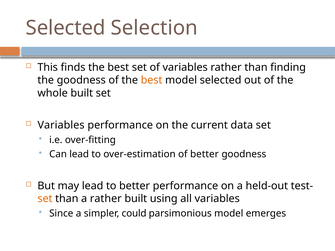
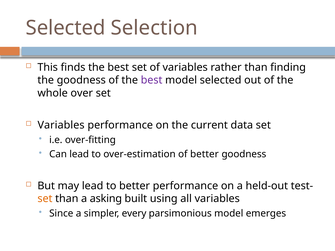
best colour: orange -> purple (152, 80)
whole built: built -> over (82, 93)
a rather: rather -> asking (106, 199)
could: could -> every (134, 214)
